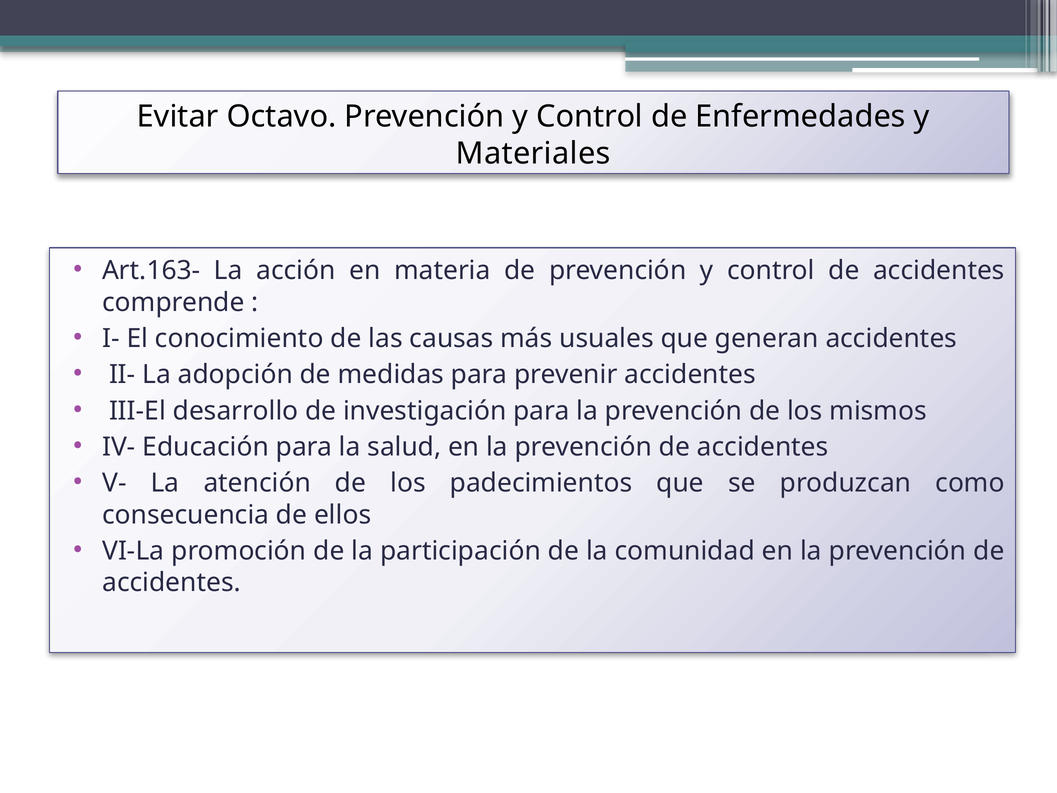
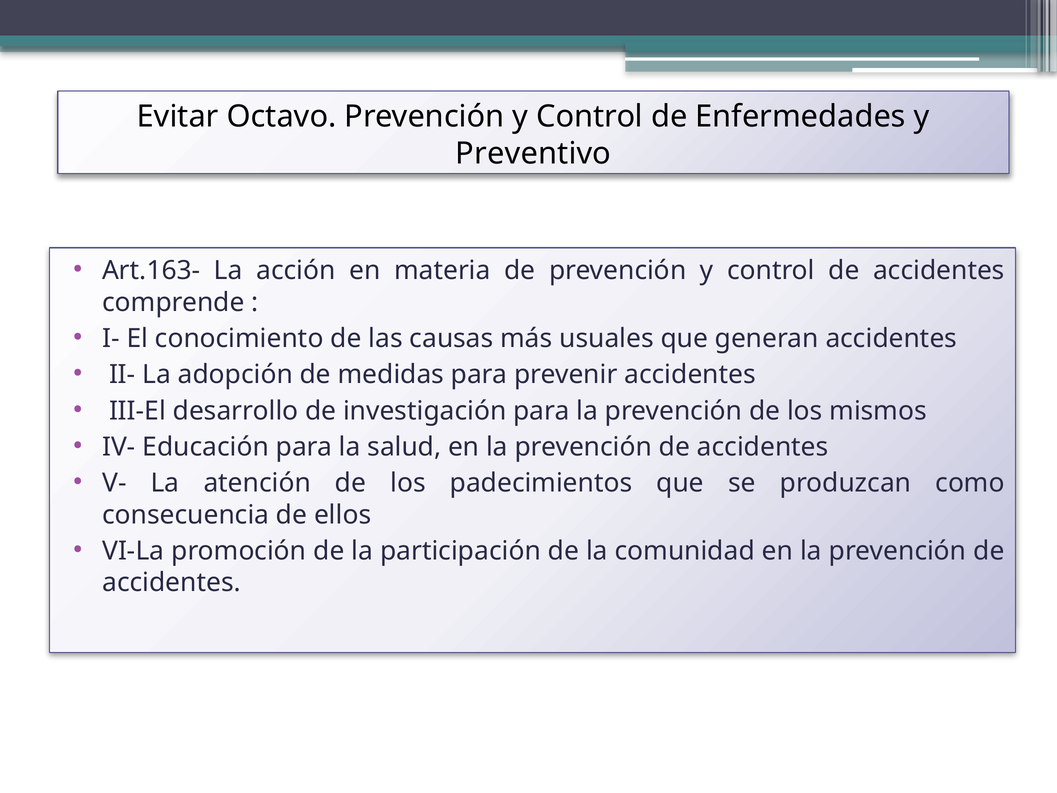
Materiales: Materiales -> Preventivo (533, 154)
